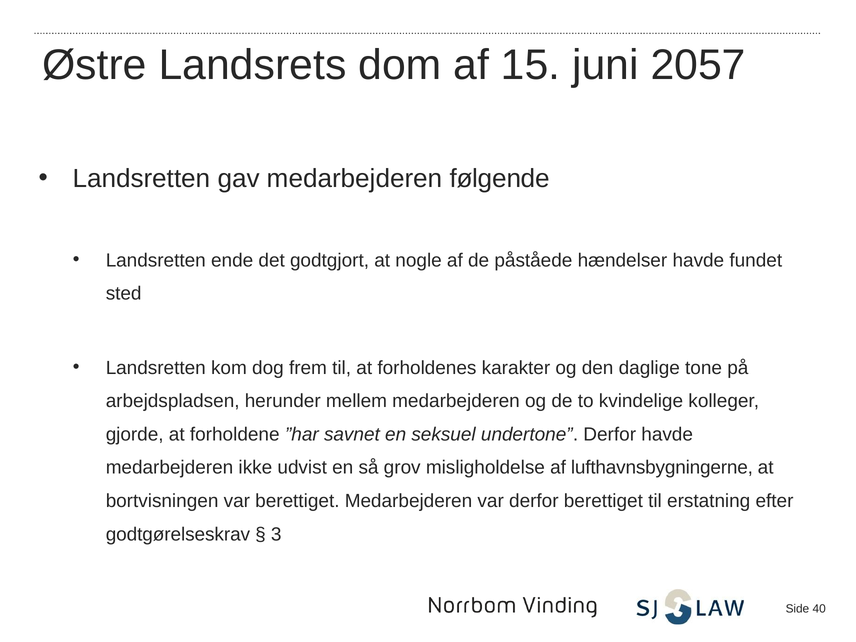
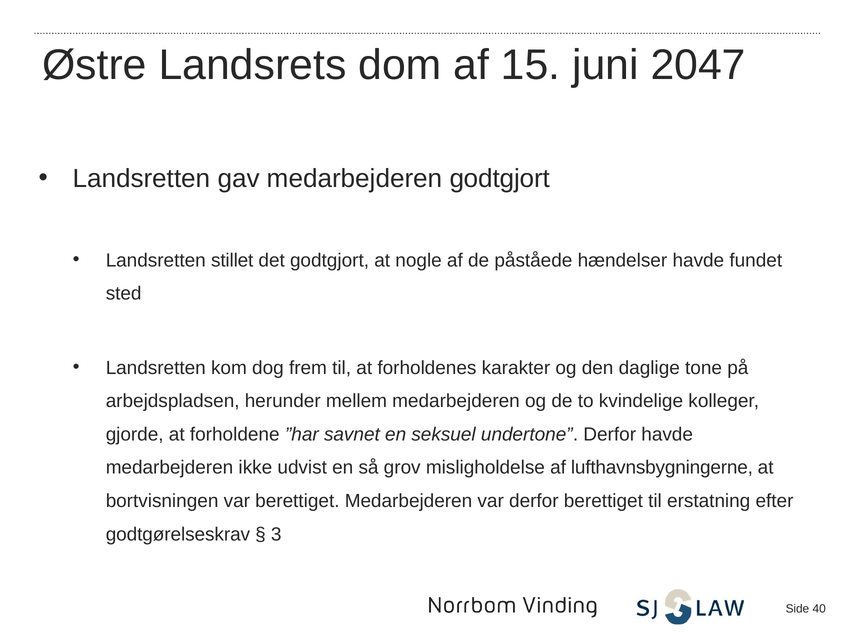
2057: 2057 -> 2047 (698, 65)
medarbejderen følgende: følgende -> godtgjort (500, 179)
ende: ende -> stillet (232, 260)
